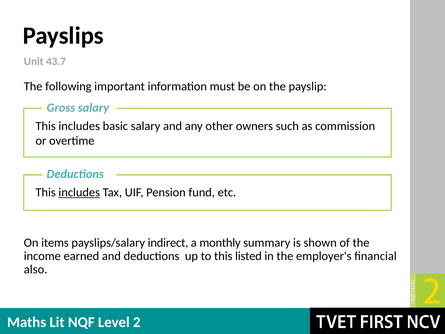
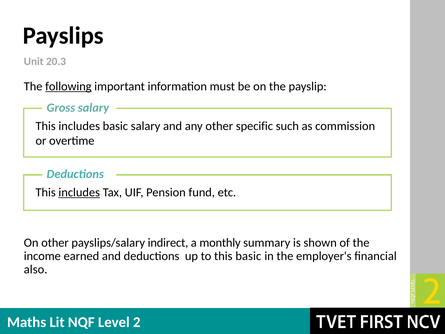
43.7: 43.7 -> 20.3 (56, 62)
following underline: none -> present (68, 86)
owners: owners -> specific (254, 126)
On items: items -> other (55, 243)
this listed: listed -> basic (248, 256)
